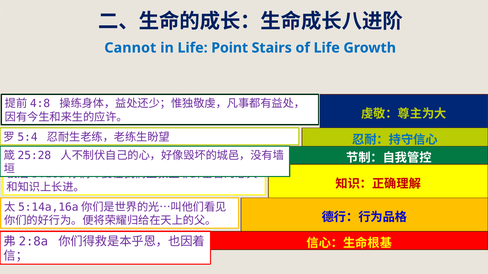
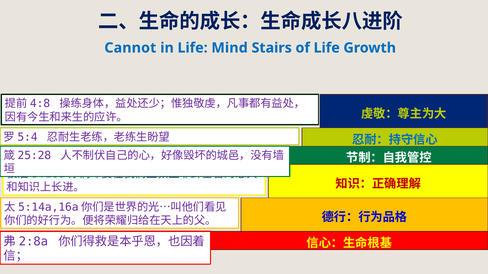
Point: Point -> Mind (230, 48)
